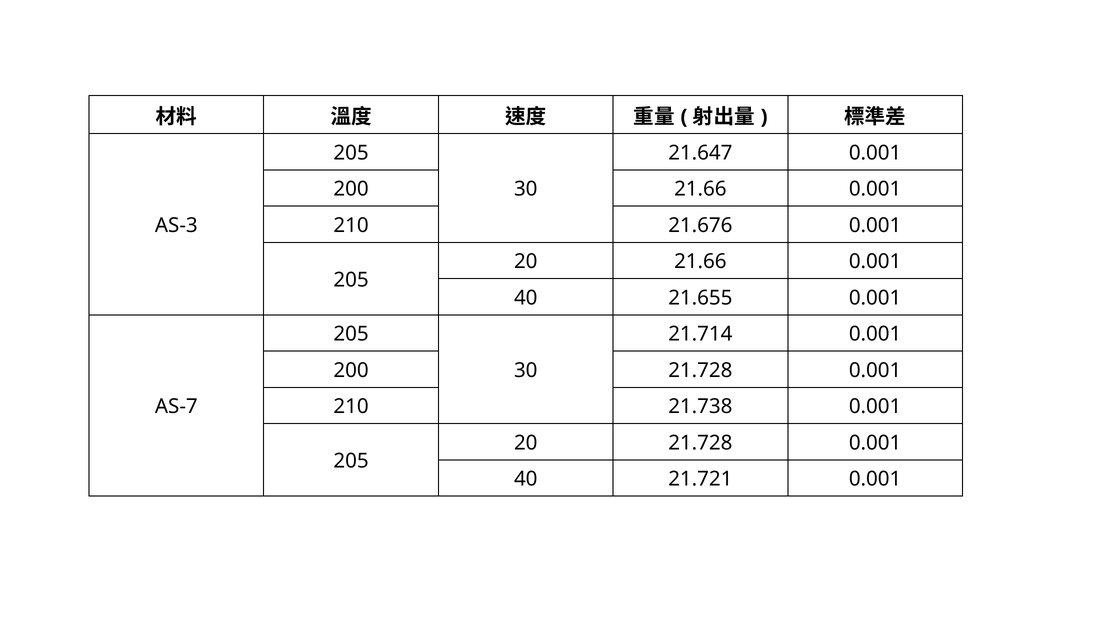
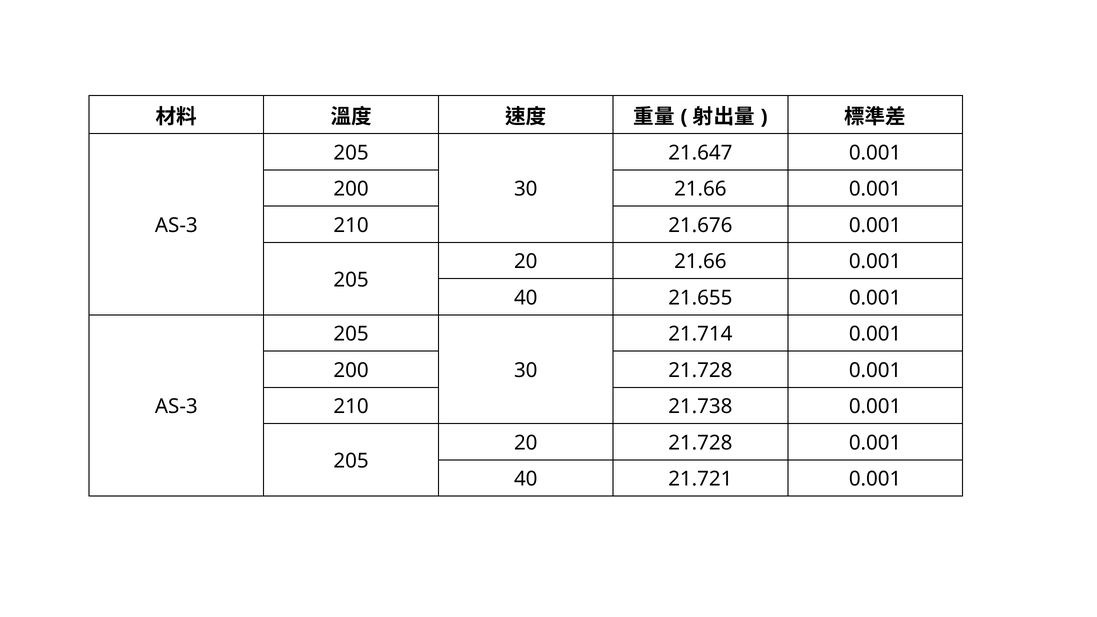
AS-7: AS-7 -> AS-3 (176, 407)
